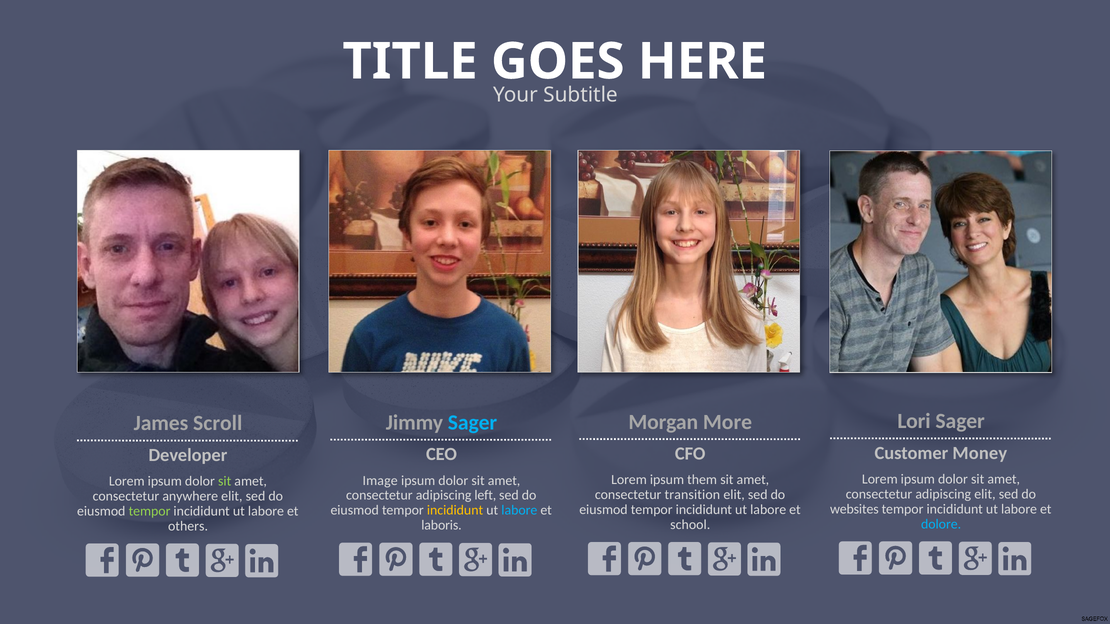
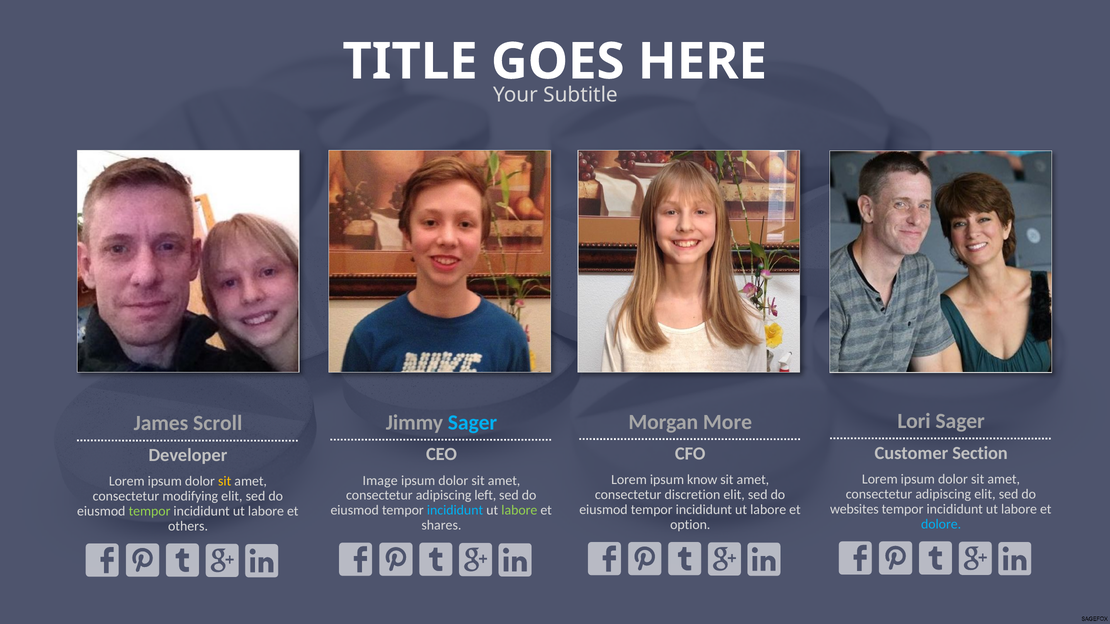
Money: Money -> Section (980, 453)
them: them -> know (702, 480)
sit colour: light green -> yellow (225, 482)
transition: transition -> discretion (692, 495)
anywhere: anywhere -> modifying (190, 497)
incididunt colour: yellow -> light blue (455, 511)
labore colour: light blue -> light green (519, 511)
school: school -> option (690, 525)
laboris: laboris -> shares (441, 526)
